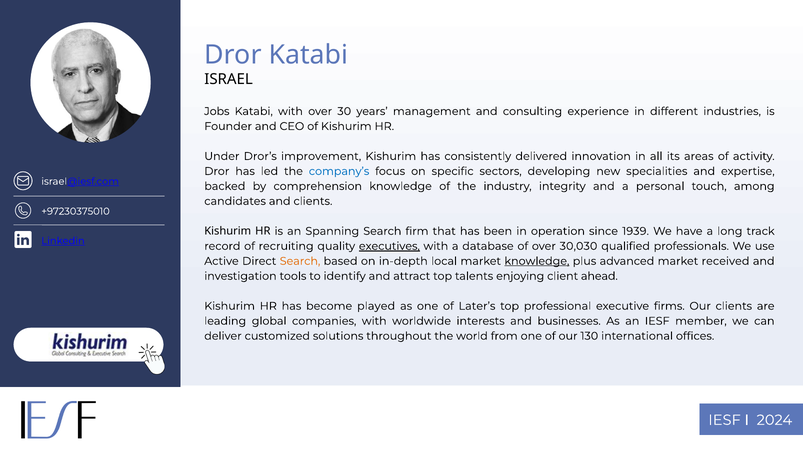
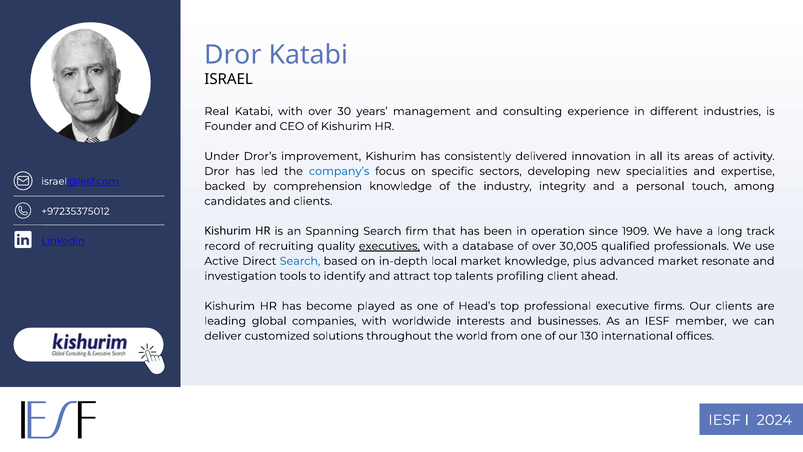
Jobs: Jobs -> Real (217, 111)
+97230375010: +97230375010 -> +97235375012 (75, 211)
1939: 1939 -> 1909 (636, 231)
30,030: 30,030 -> 30,005 (578, 246)
Search colour: orange -> blue (300, 261)
knowledge underline: present -> none (537, 261)
received: received -> resonate (726, 261)
enjoying: enjoying -> profiling (520, 276)
Later’s: Later’s -> Head’s (477, 306)
